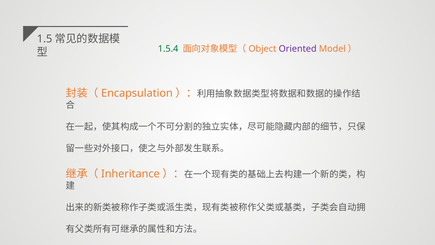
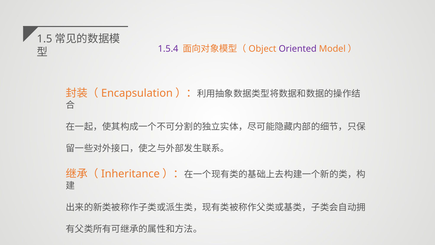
1.5.4 colour: green -> purple (168, 49)
